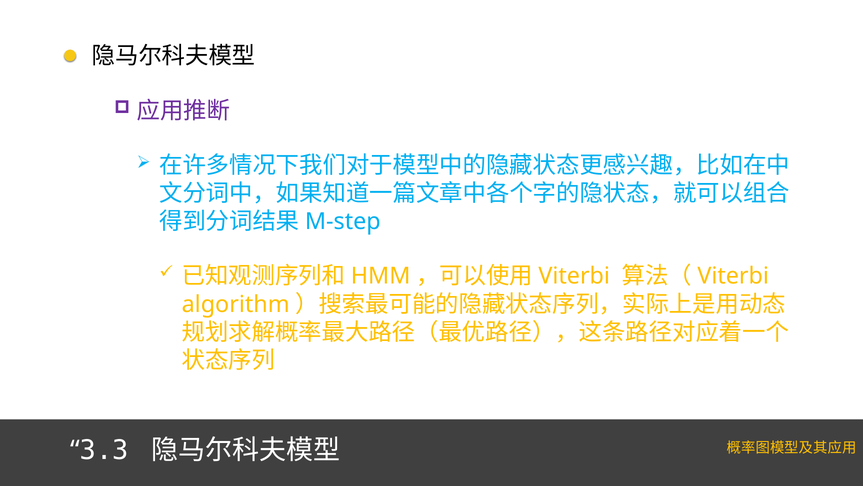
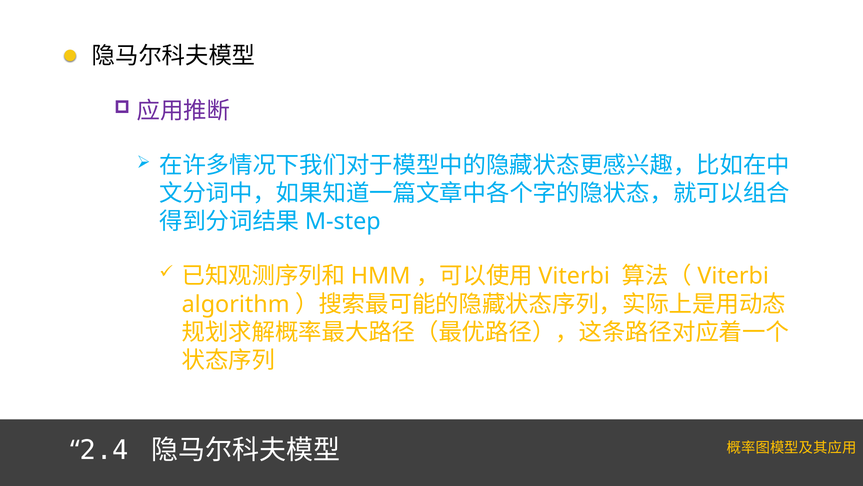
3.3: 3.3 -> 2.4 (104, 450)
